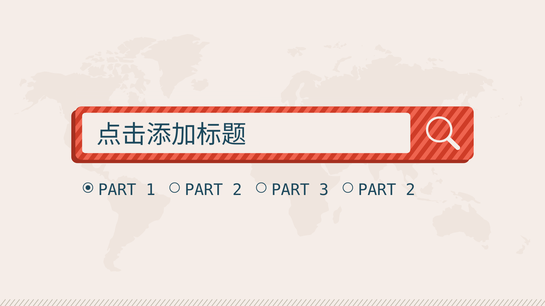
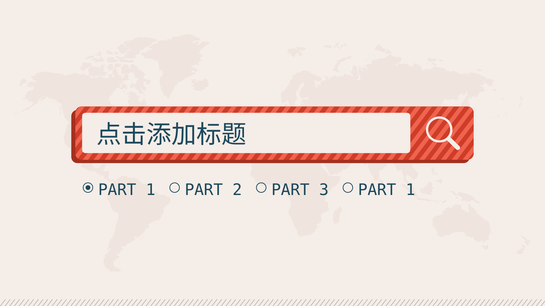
3 PART 2: 2 -> 1 (411, 190)
